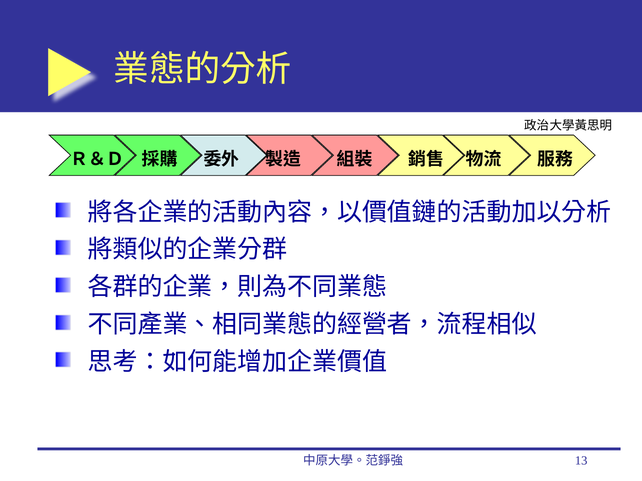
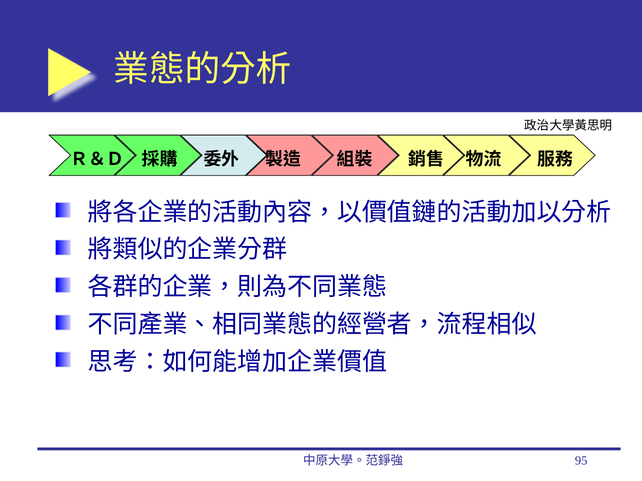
13: 13 -> 95 (581, 461)
